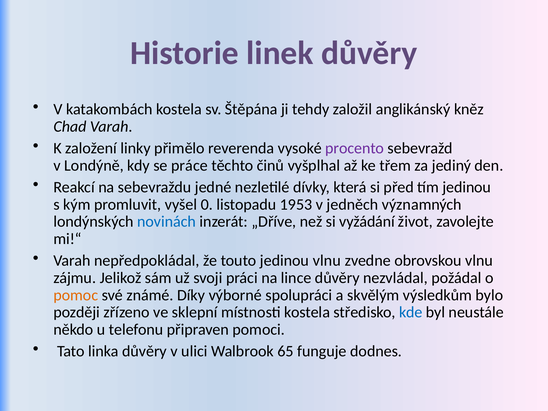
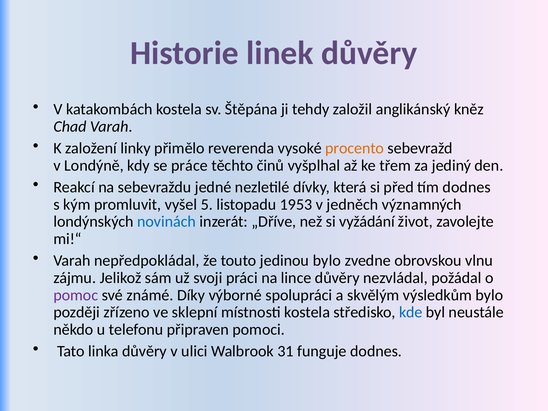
procento colour: purple -> orange (355, 148)
tím jedinou: jedinou -> dodnes (467, 187)
0: 0 -> 5 (207, 204)
jedinou vlnu: vlnu -> bylo (327, 261)
pomoc colour: orange -> purple (76, 295)
65: 65 -> 31 (286, 351)
